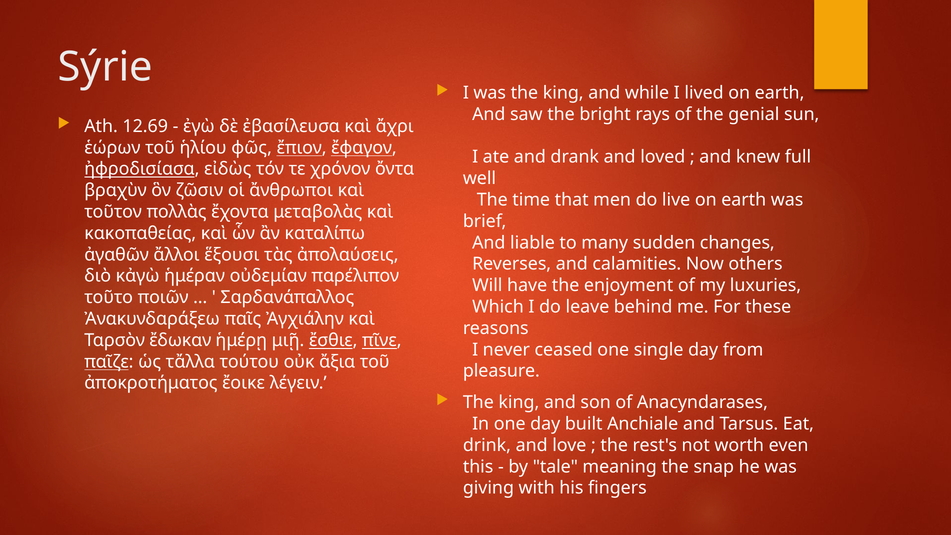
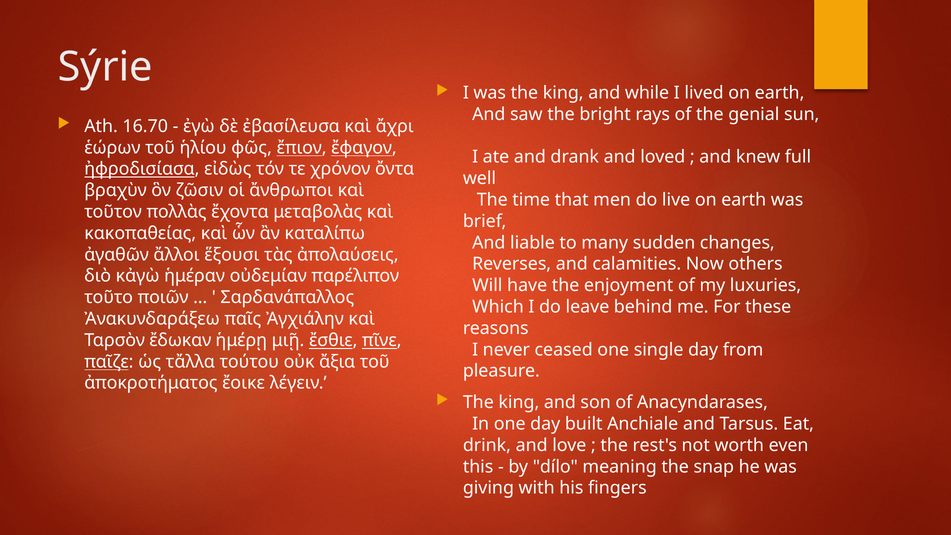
12.69: 12.69 -> 16.70 (145, 126)
tale: tale -> dílo (555, 467)
